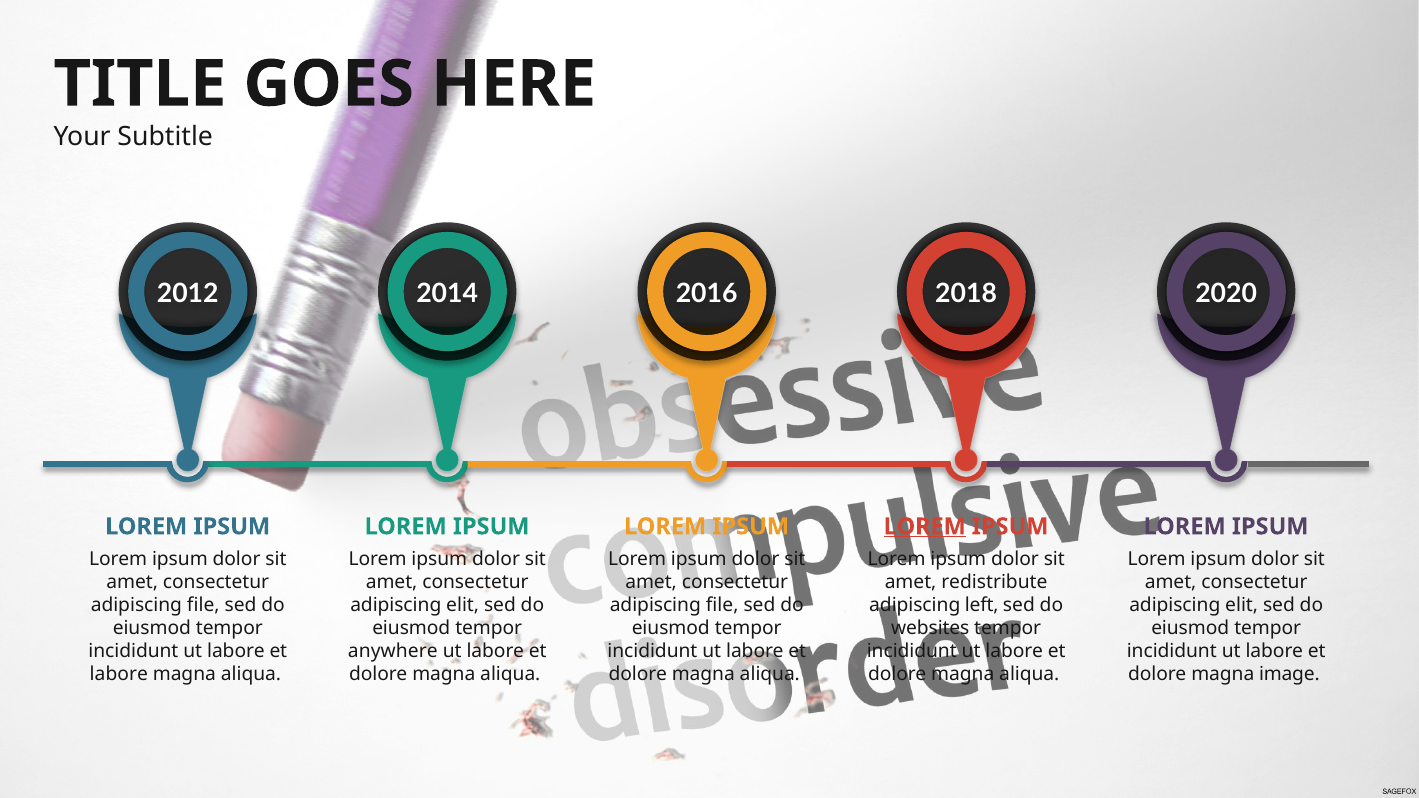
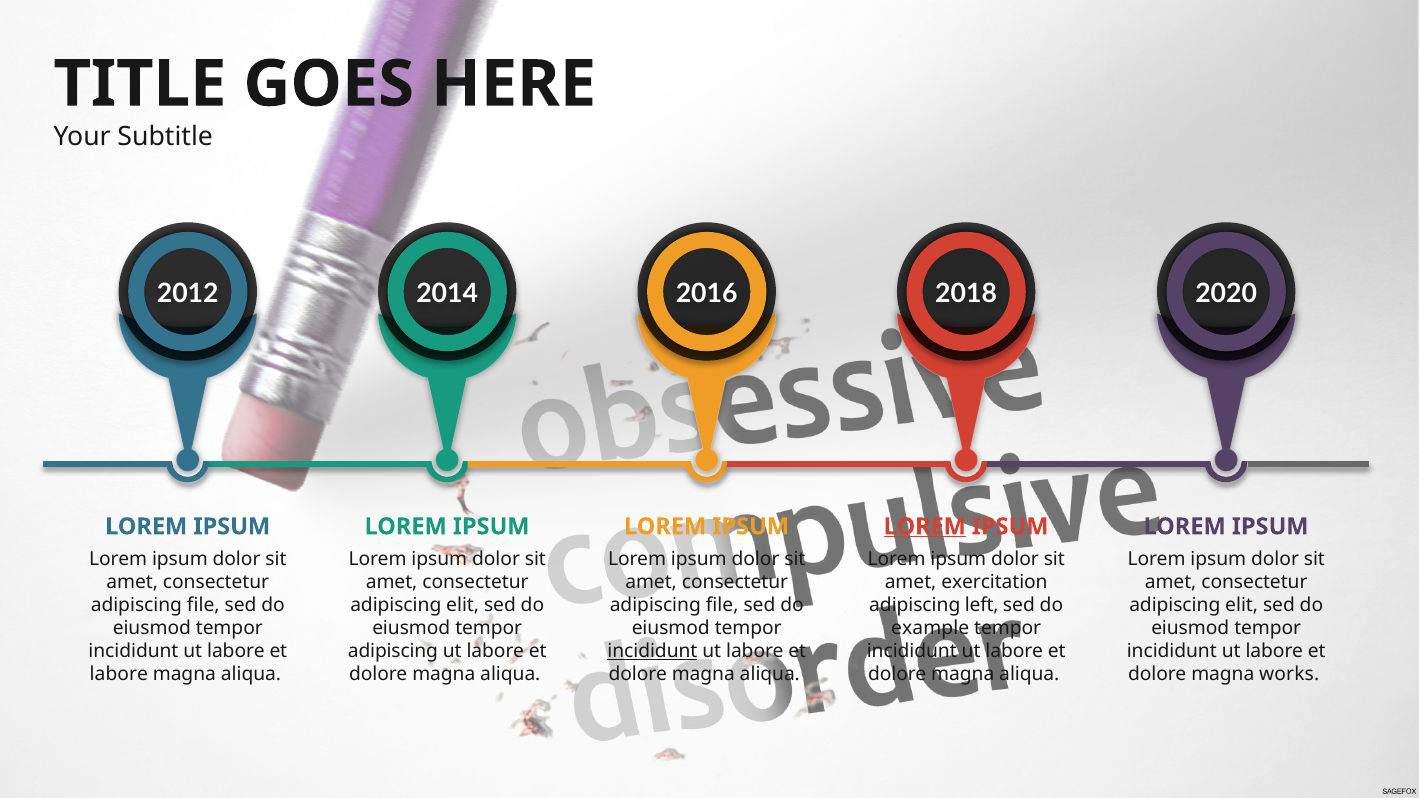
redistribute: redistribute -> exercitation (994, 582)
websites: websites -> example (930, 628)
anywhere: anywhere -> adipiscing (393, 652)
incididunt underline: none -> present (652, 652)
image: image -> works (1289, 675)
